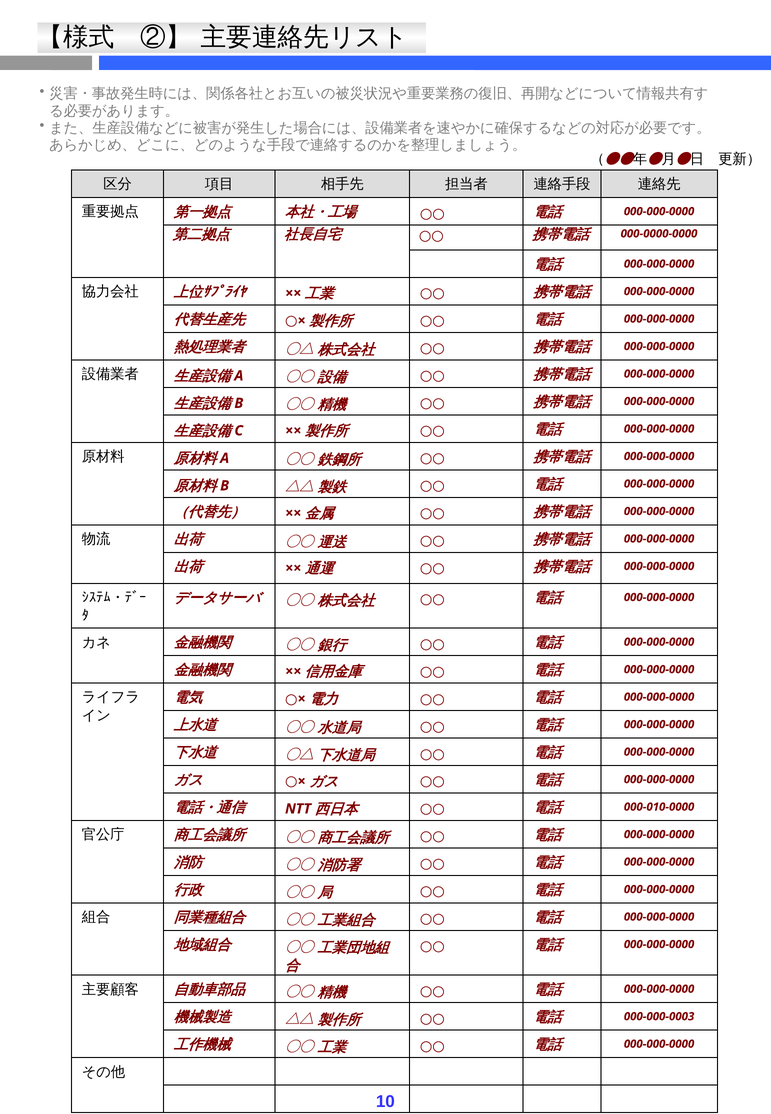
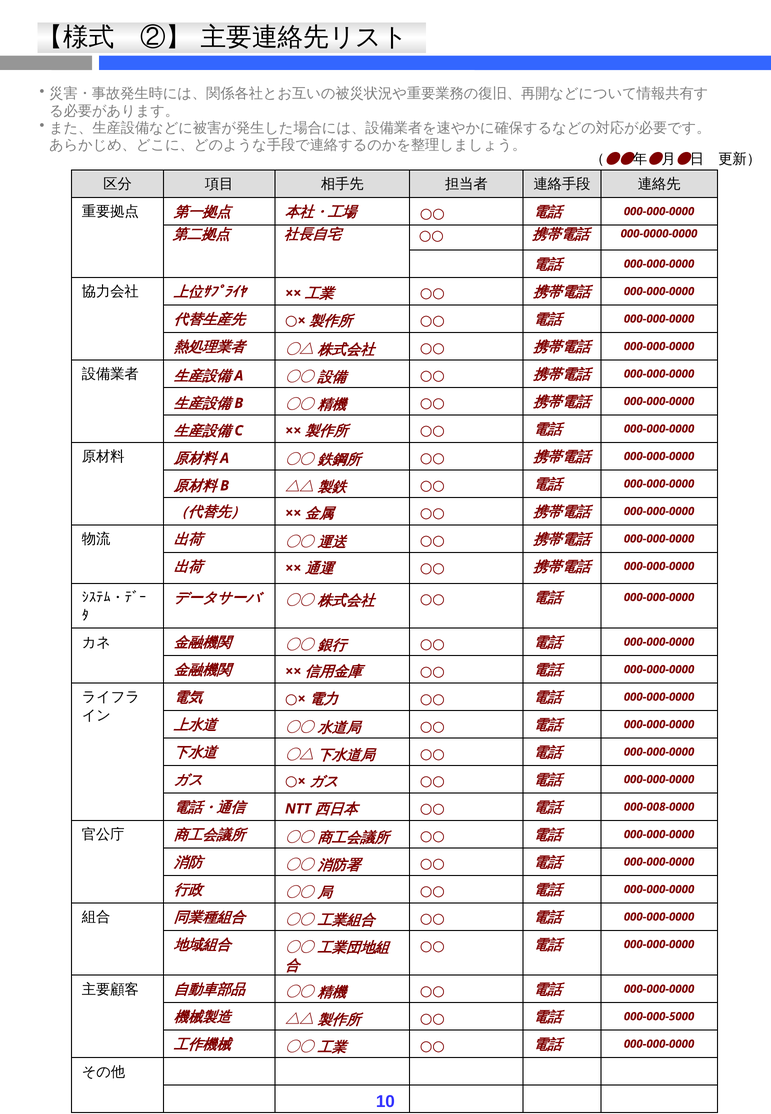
000-010-0000: 000-010-0000 -> 000-008-0000 (659, 807)
000-000-0003: 000-000-0003 -> 000-000-5000 (659, 1016)
